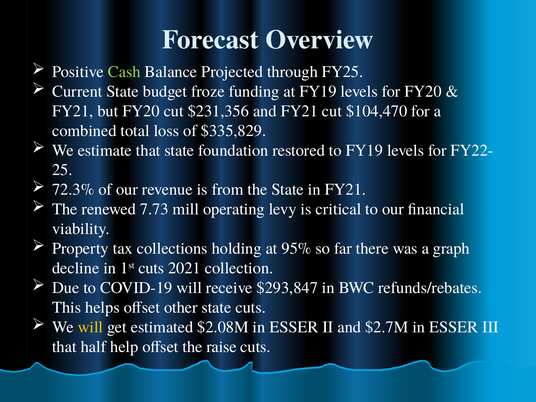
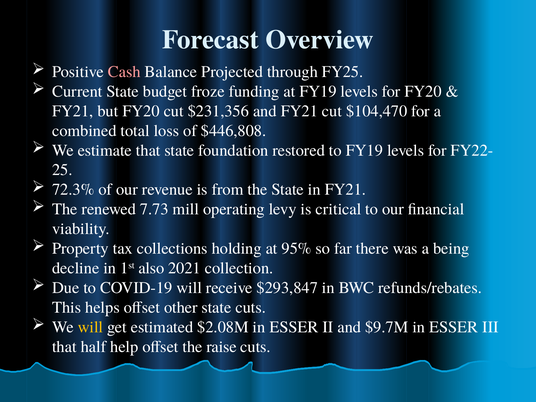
Cash colour: light green -> pink (124, 72)
$335,829: $335,829 -> $446,808 (234, 131)
graph: graph -> being (451, 249)
1st cuts: cuts -> also (151, 268)
$2.7M: $2.7M -> $9.7M (387, 327)
